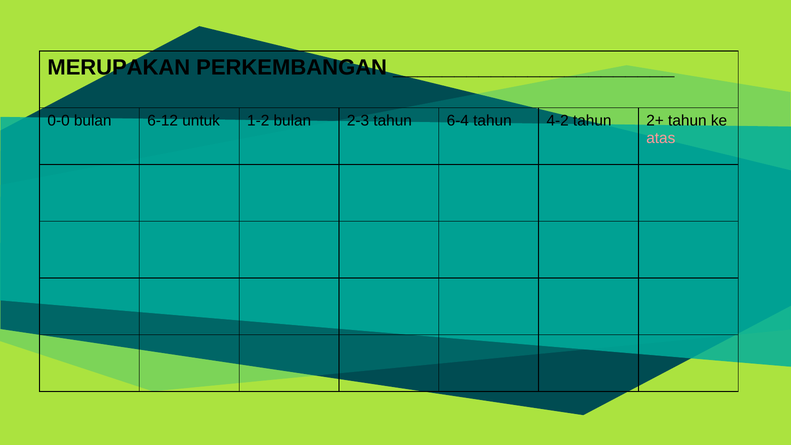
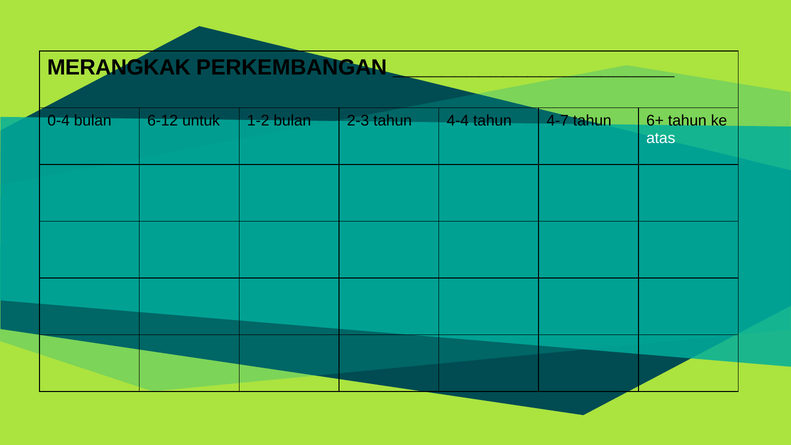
MERUPAKAN: MERUPAKAN -> MERANGKAK (119, 68)
0-0: 0-0 -> 0-4 (59, 121)
6-4: 6-4 -> 4-4 (458, 121)
4-2: 4-2 -> 4-7 (558, 121)
2+: 2+ -> 6+ (655, 121)
atas colour: pink -> white (661, 138)
